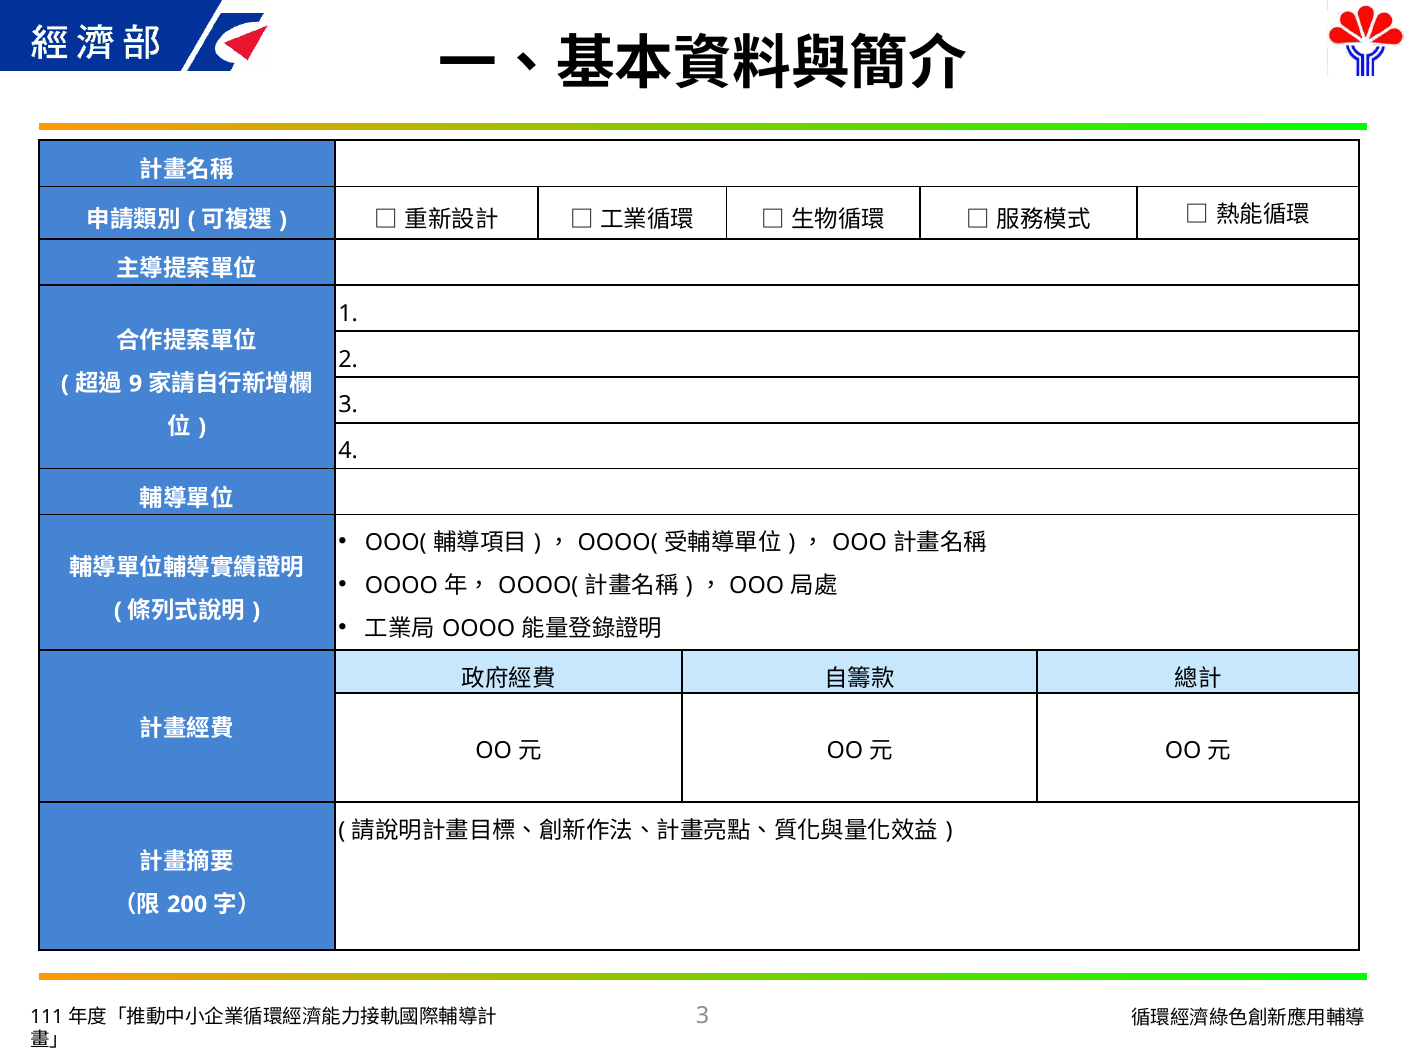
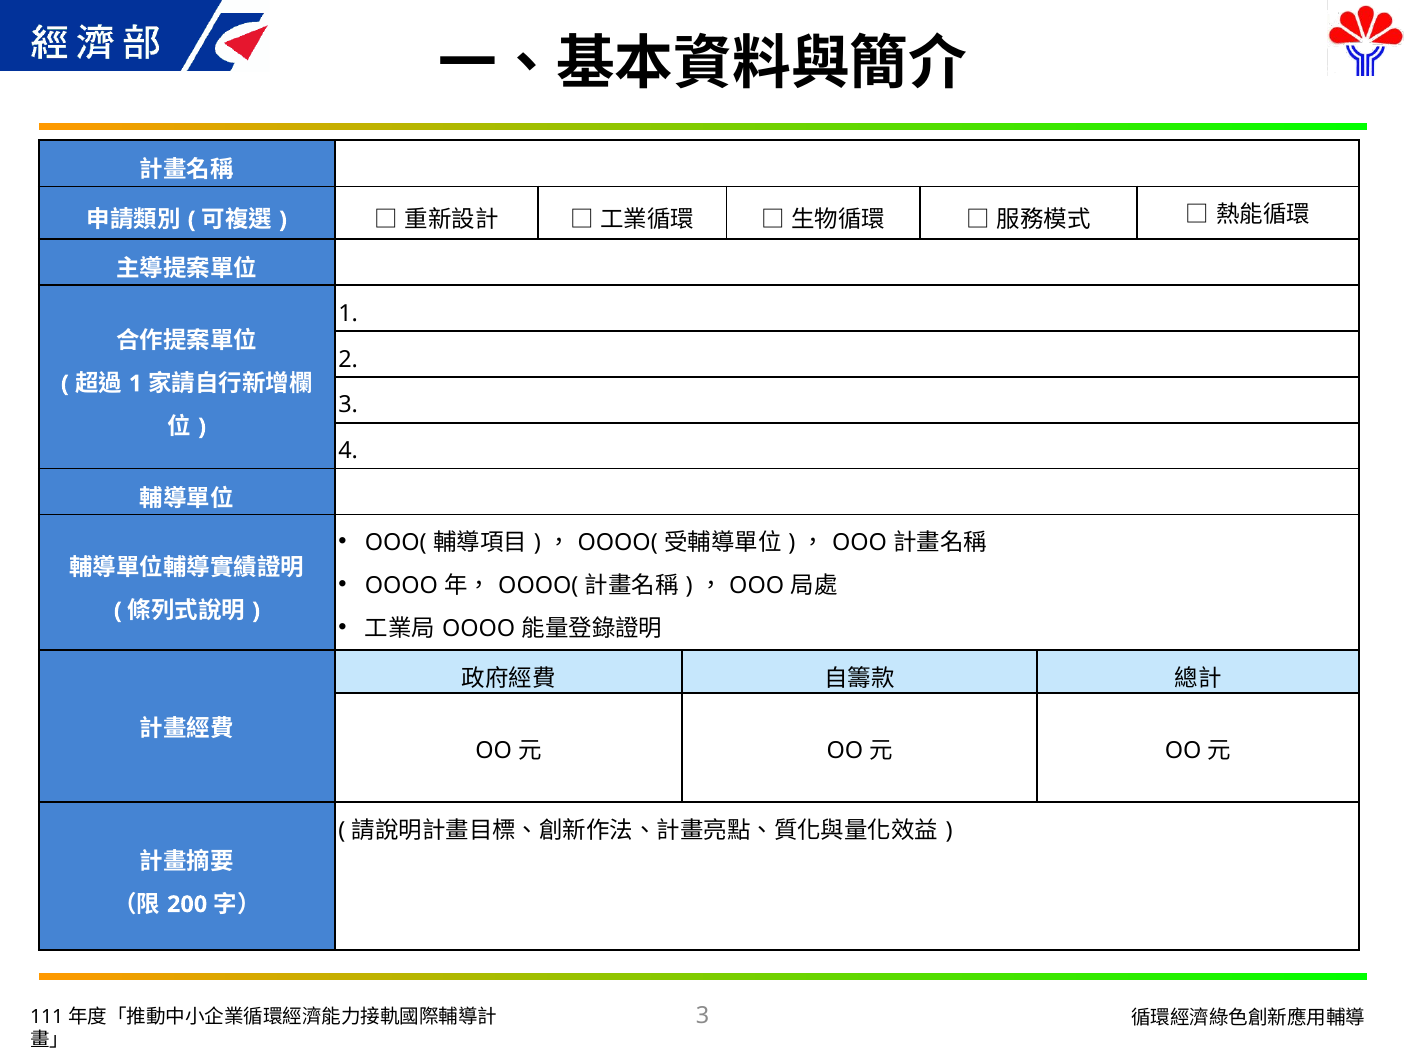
9: 9 -> 1 (136, 384)
